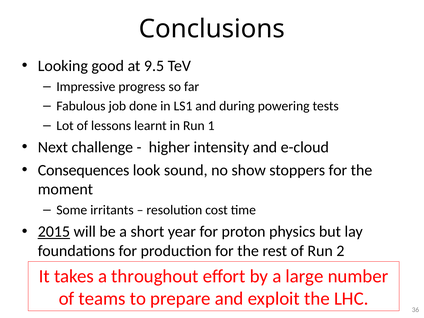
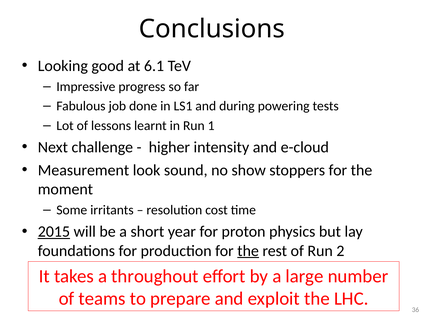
9.5: 9.5 -> 6.1 (154, 66)
Consequences: Consequences -> Measurement (83, 170)
the underline: none -> present (248, 251)
